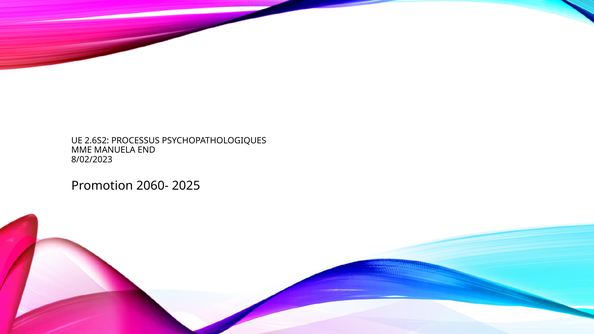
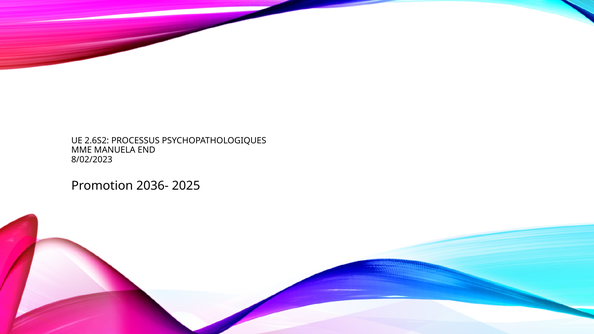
2060-: 2060- -> 2036- (152, 186)
